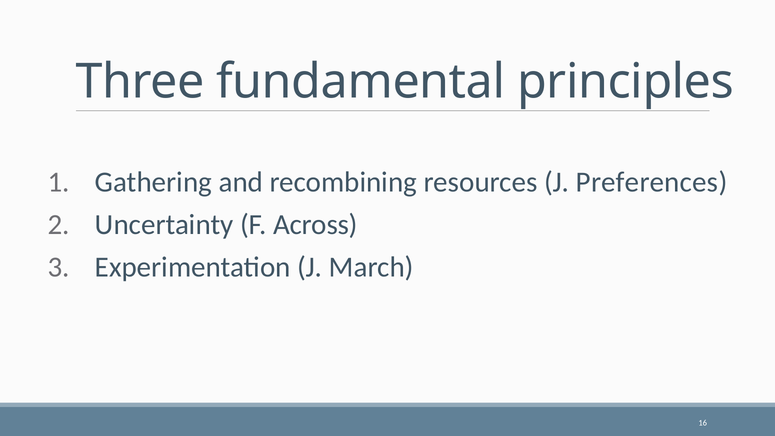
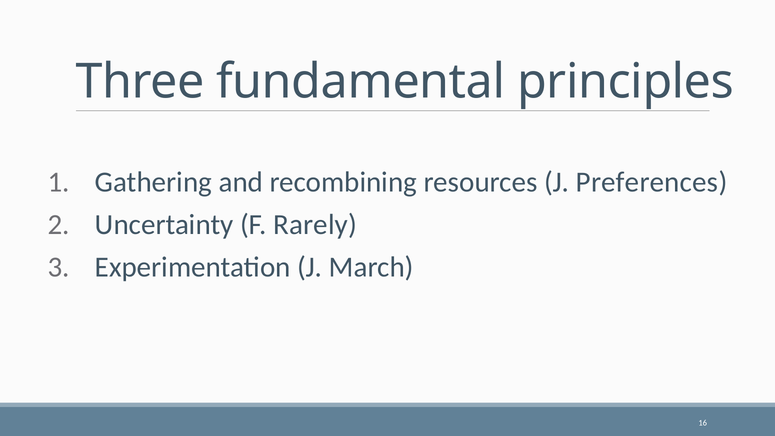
Across: Across -> Rarely (315, 225)
